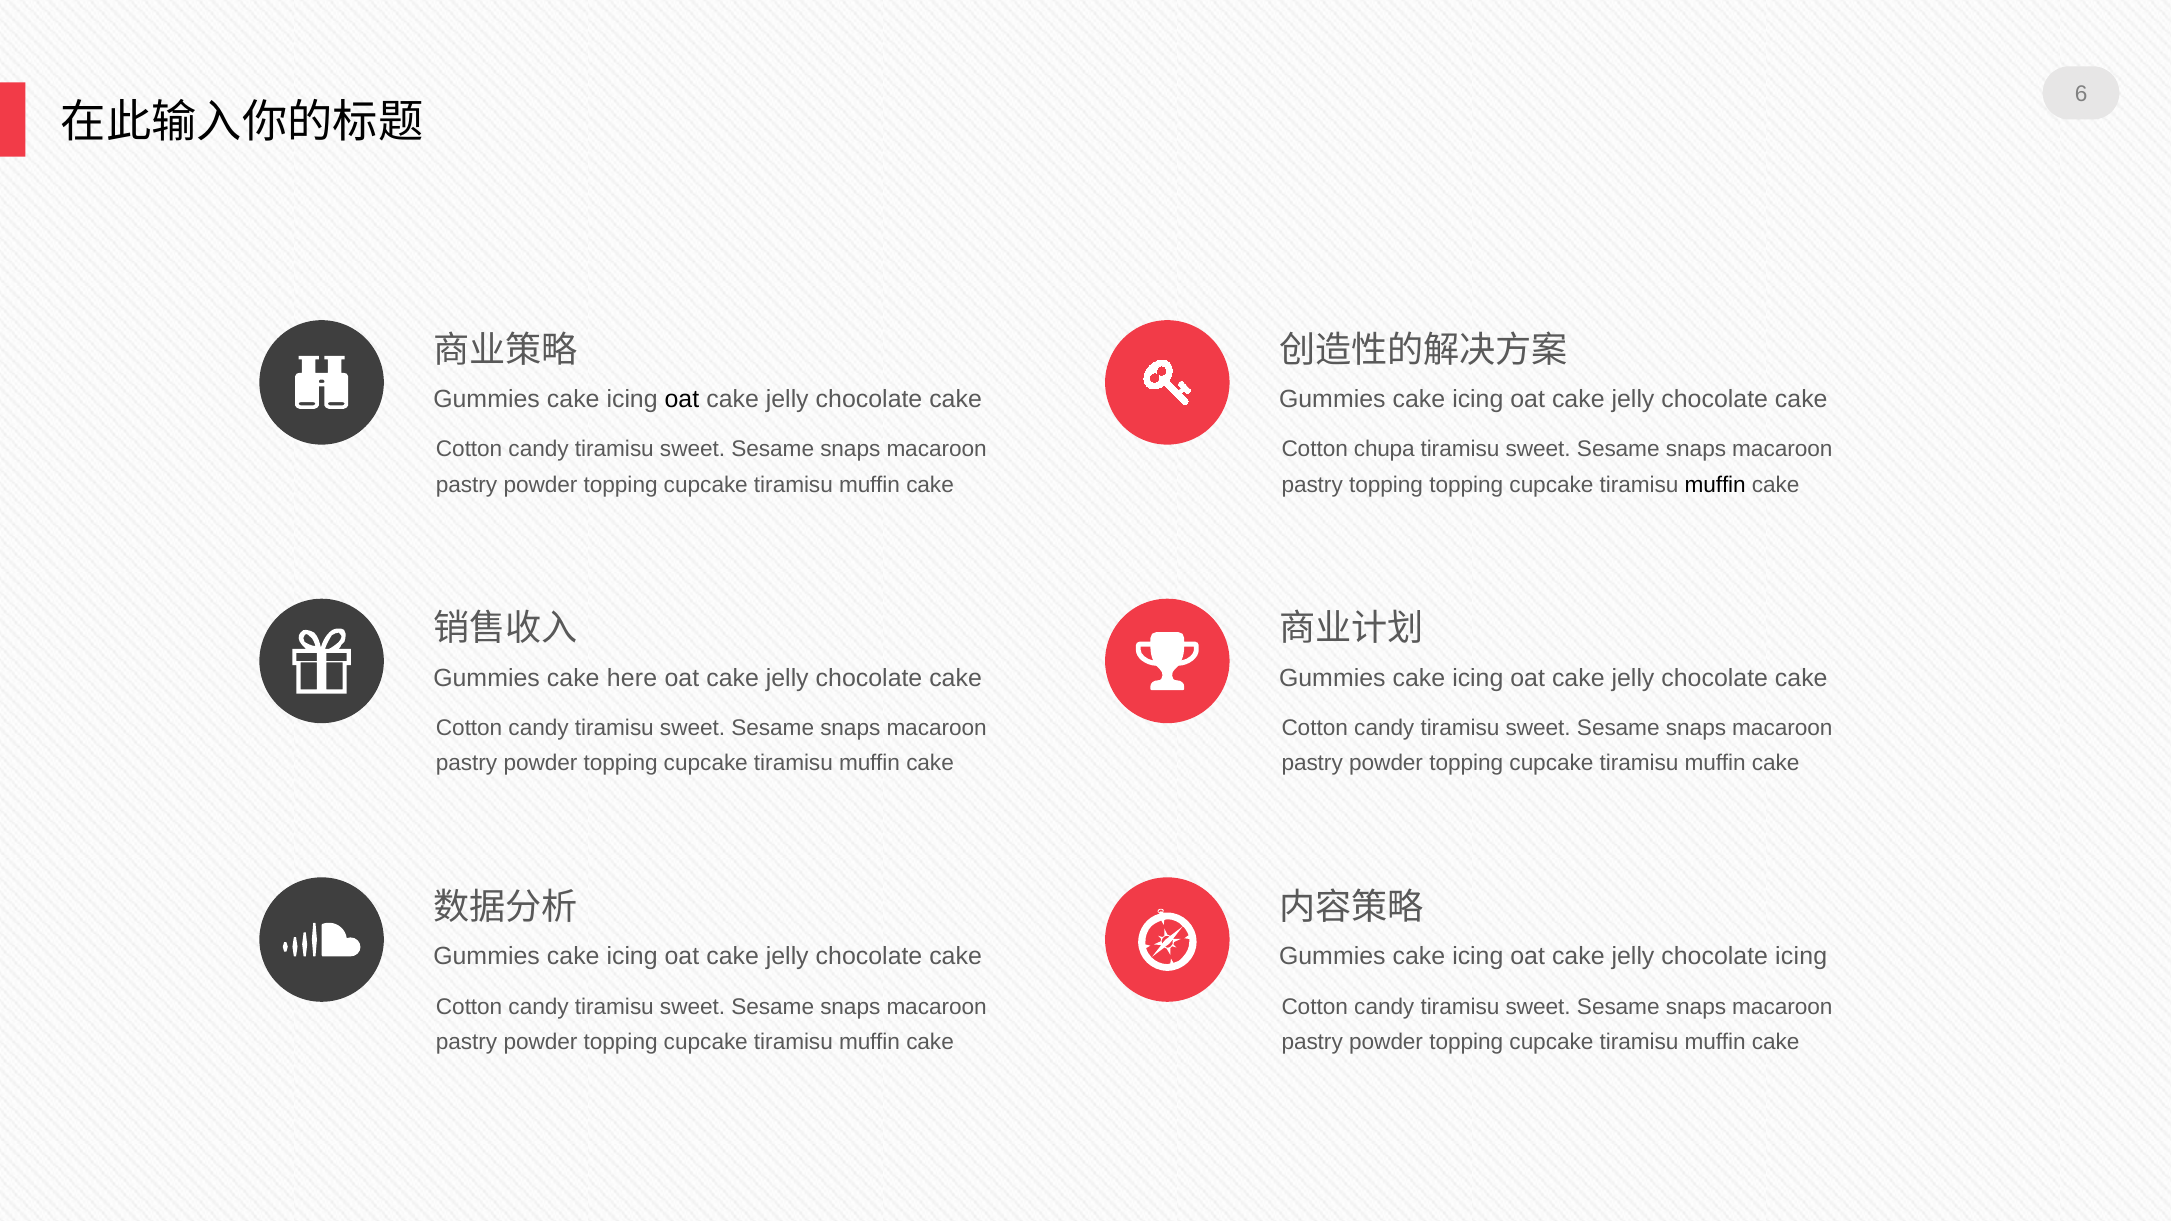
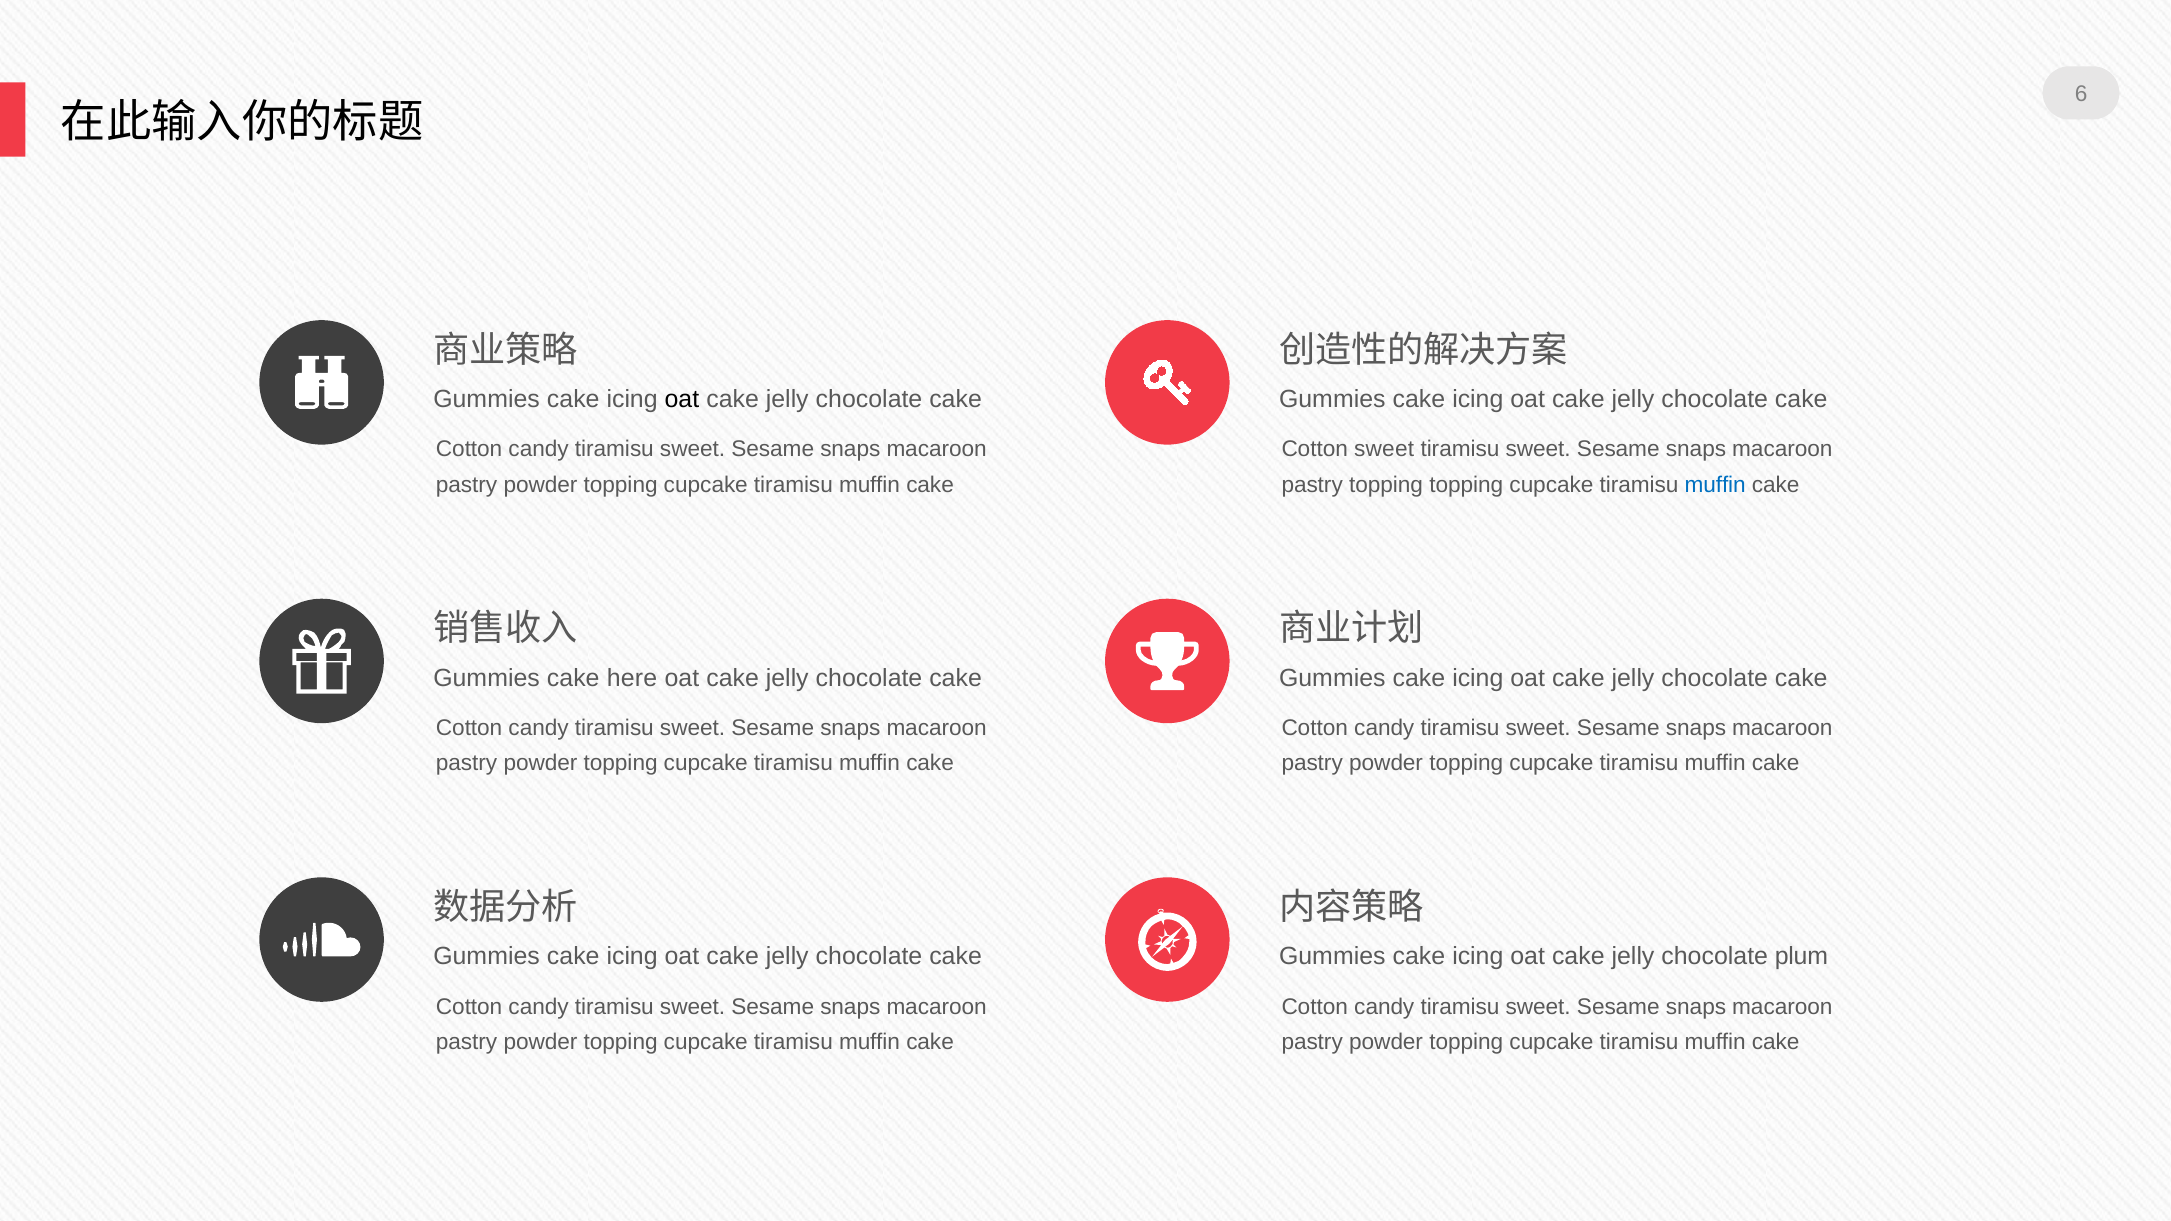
Cotton chupa: chupa -> sweet (1384, 450)
muffin colour: black -> blue (1715, 485)
chocolate icing: icing -> plum (1801, 957)
